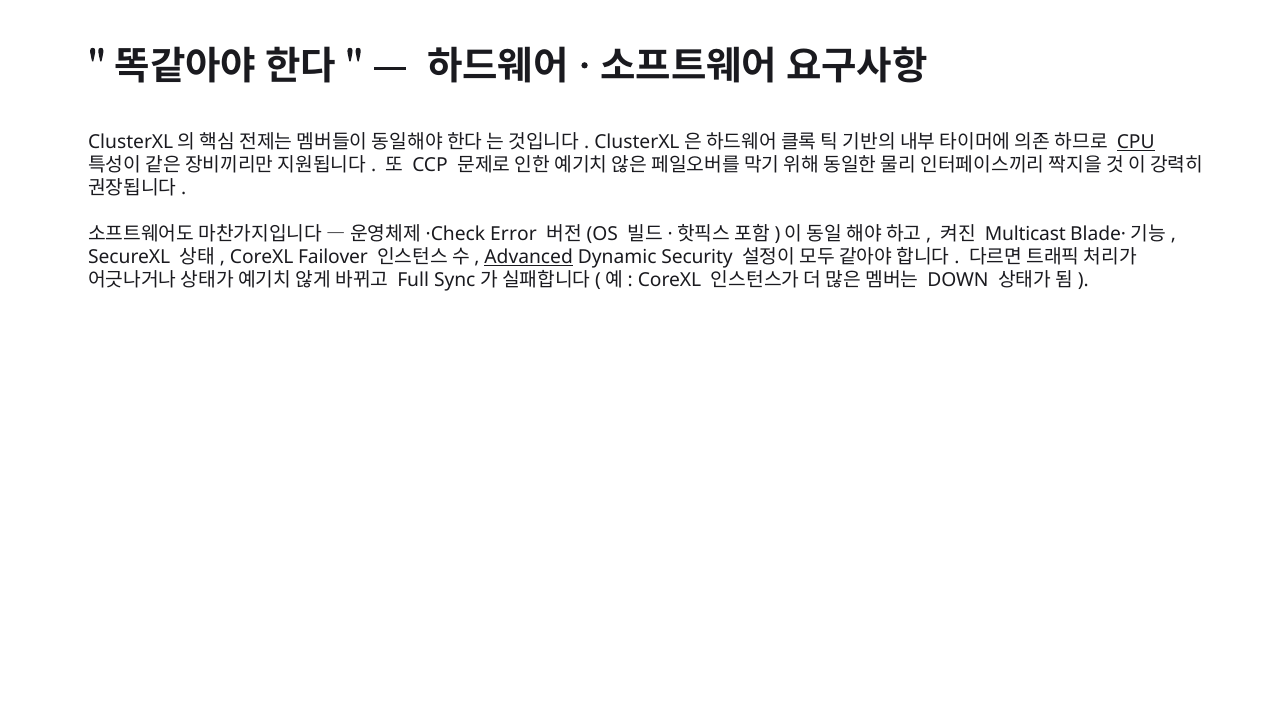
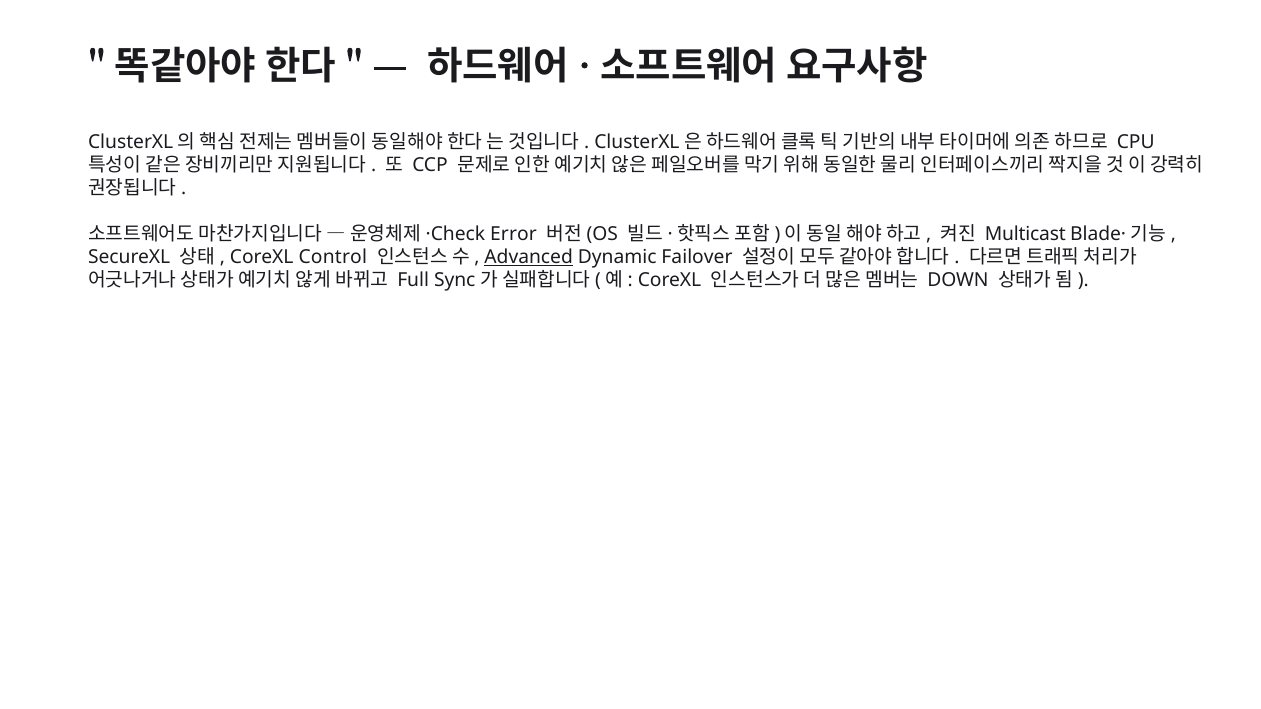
CPU underline: present -> none (1136, 142)
Failover: Failover -> Control (333, 258)
Security: Security -> Failover (697, 258)
